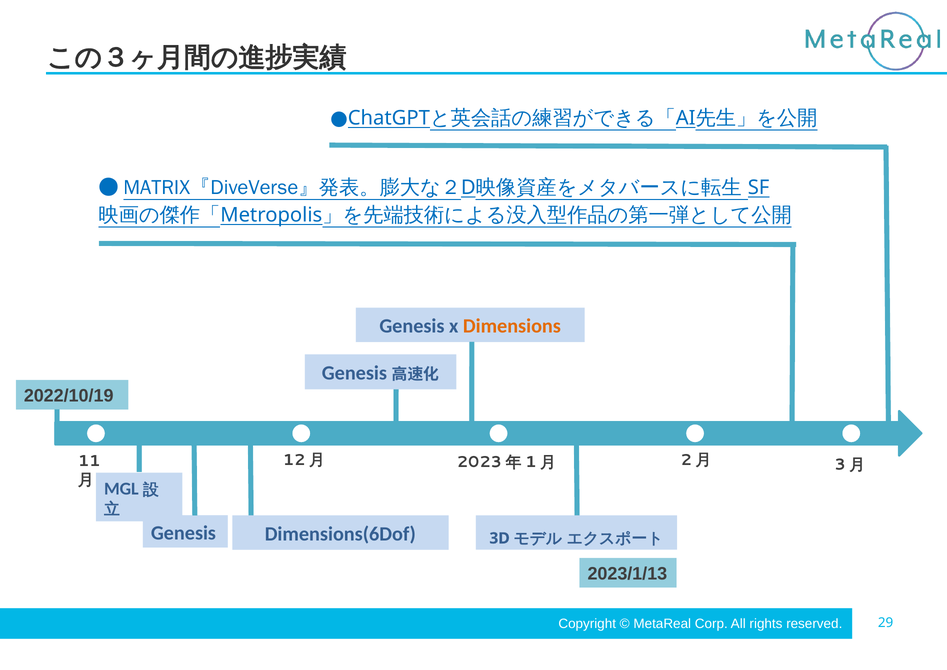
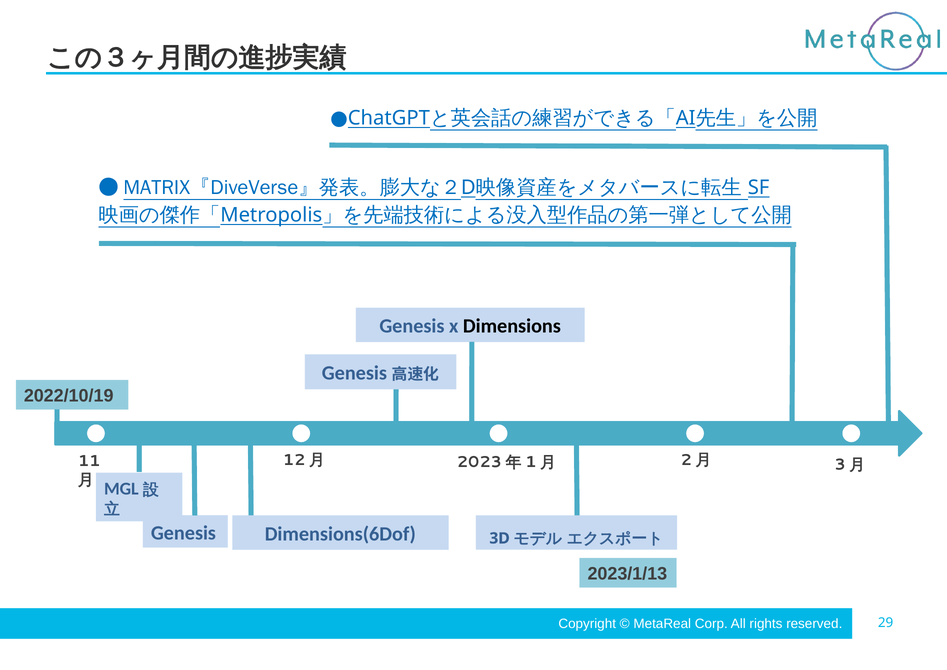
Dimensions colour: orange -> black (512, 326)
